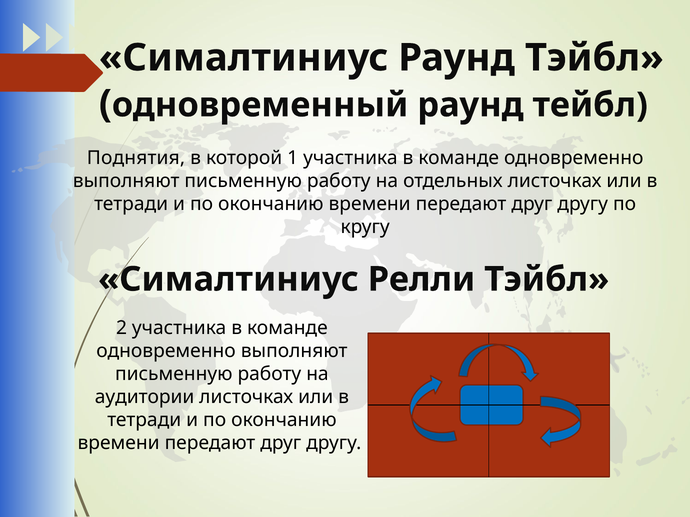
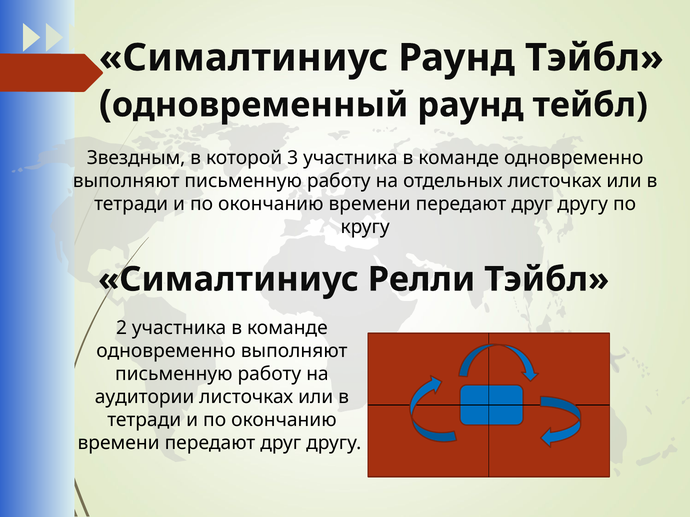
Поднятия: Поднятия -> Звездным (136, 158)
1: 1 -> 3 (293, 158)
